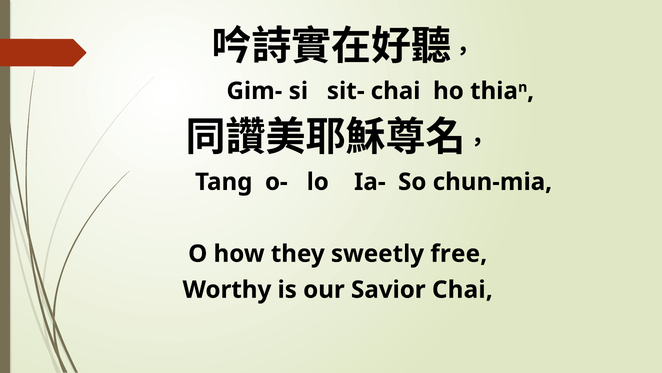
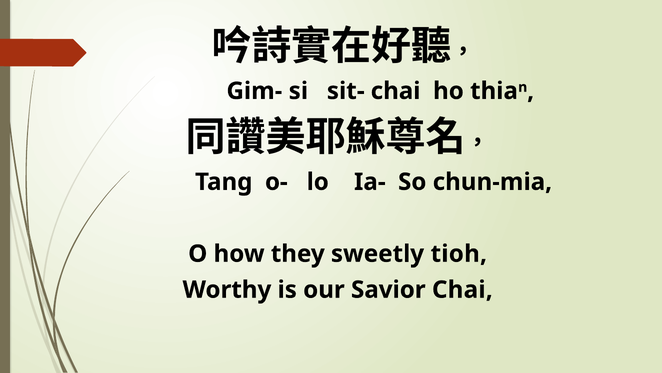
free: free -> tioh (459, 253)
